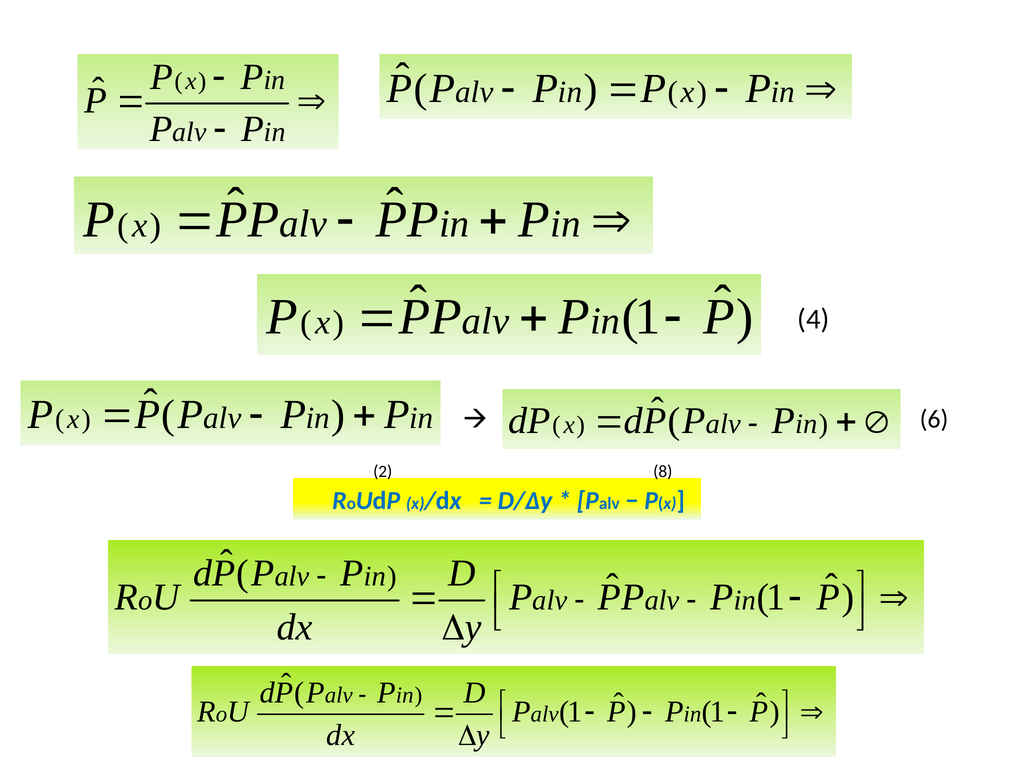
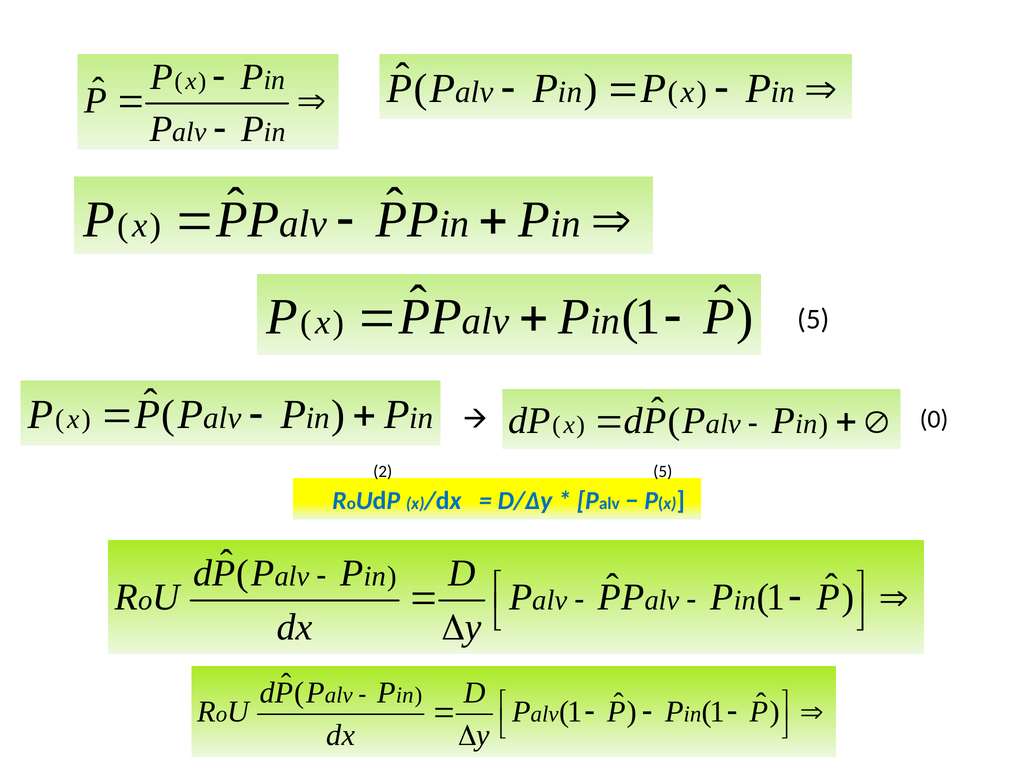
4: 4 -> 5 (813, 319)
6: 6 -> 0 (934, 419)
2 8: 8 -> 5 (663, 472)
